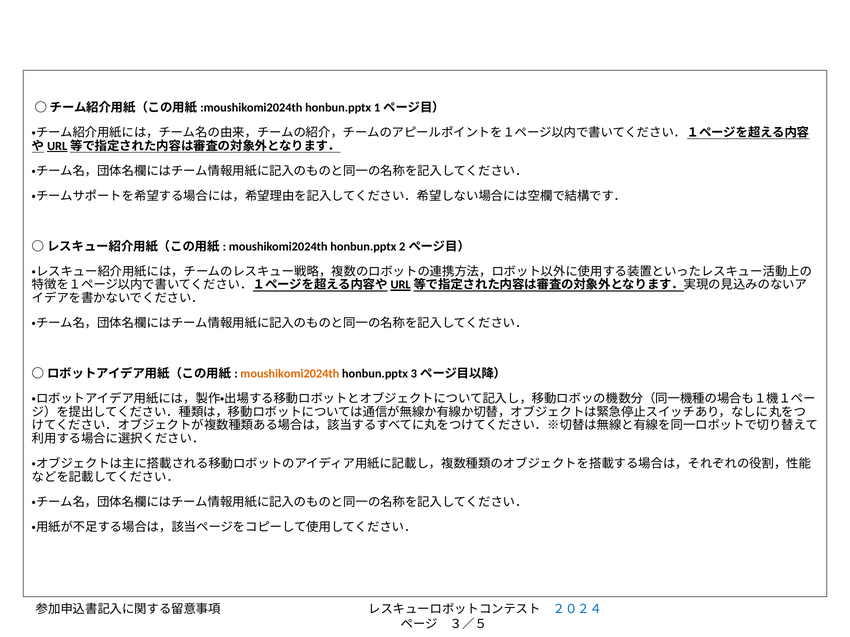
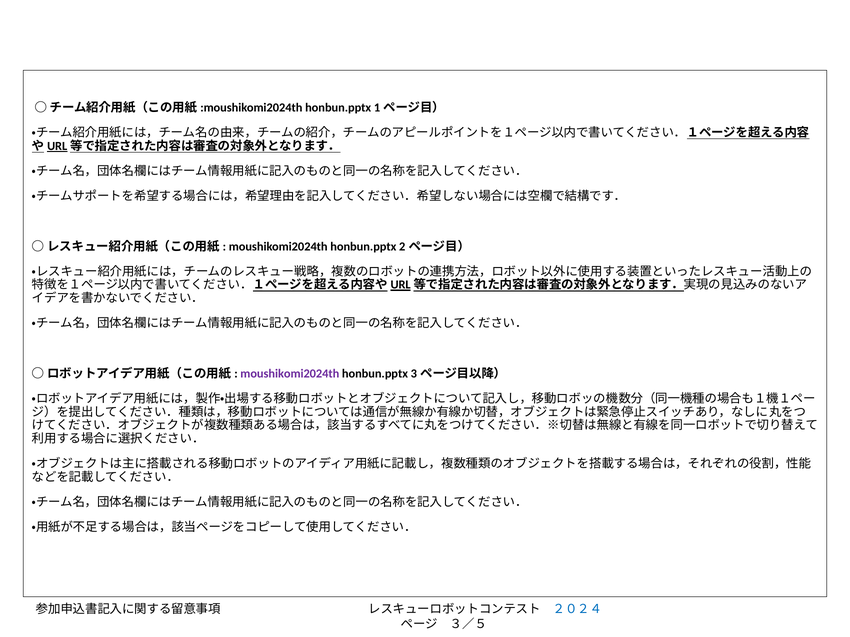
moushikomi2024th colour: orange -> purple (290, 374)
